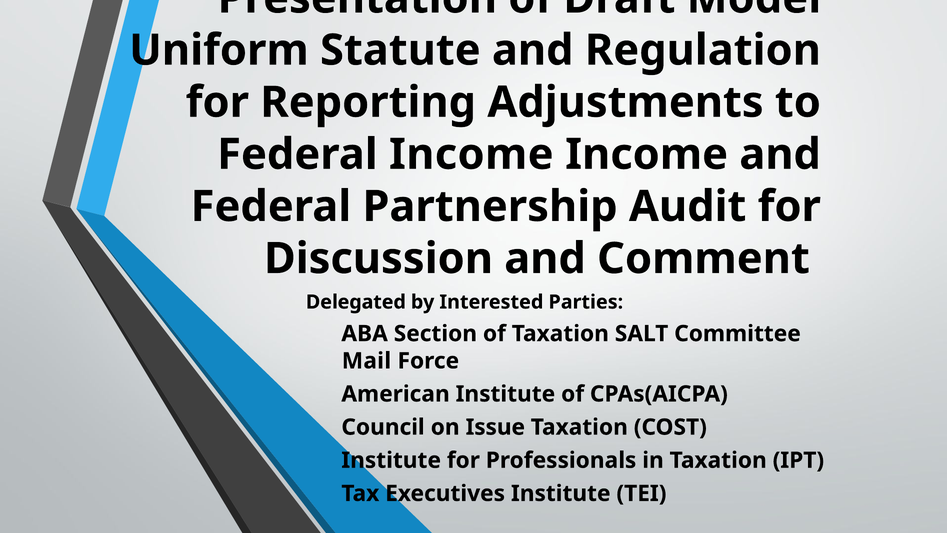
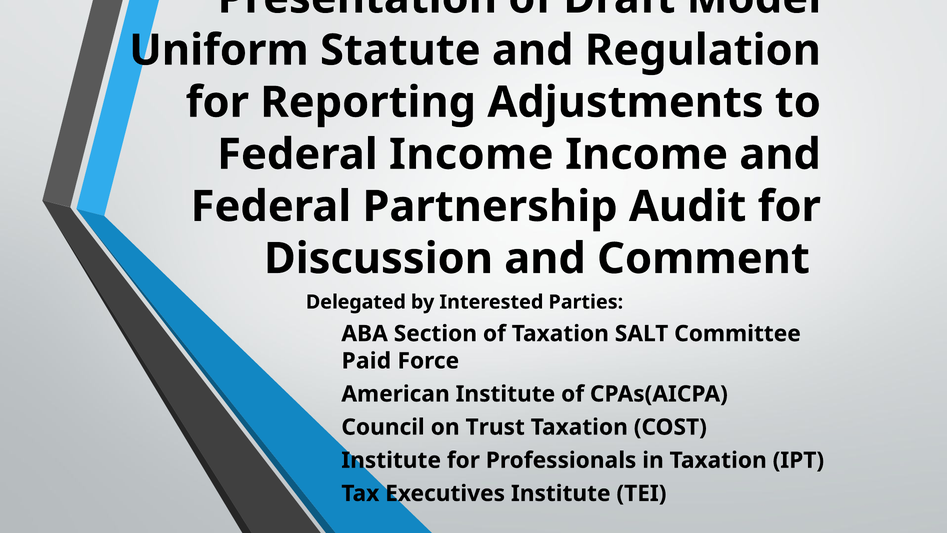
Mail: Mail -> Paid (366, 361)
Issue: Issue -> Trust (495, 427)
